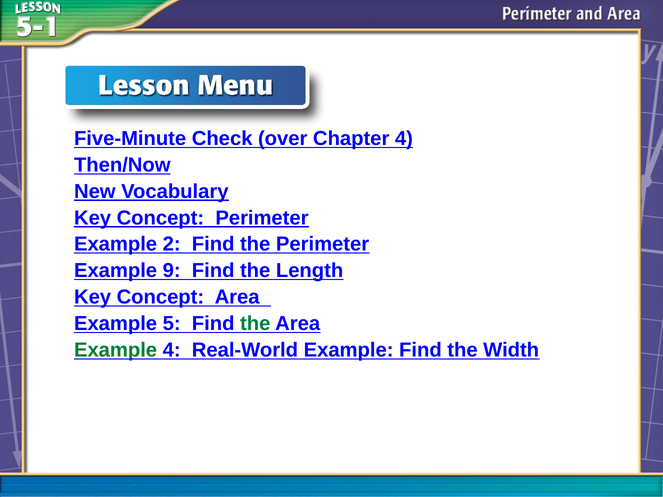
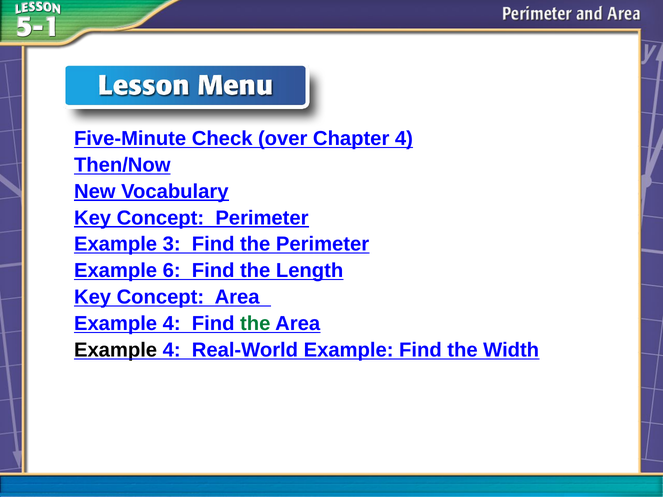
2: 2 -> 3 (172, 244)
9: 9 -> 6 (172, 271)
5: 5 -> 4 (172, 324)
Example colour: green -> black (116, 350)
